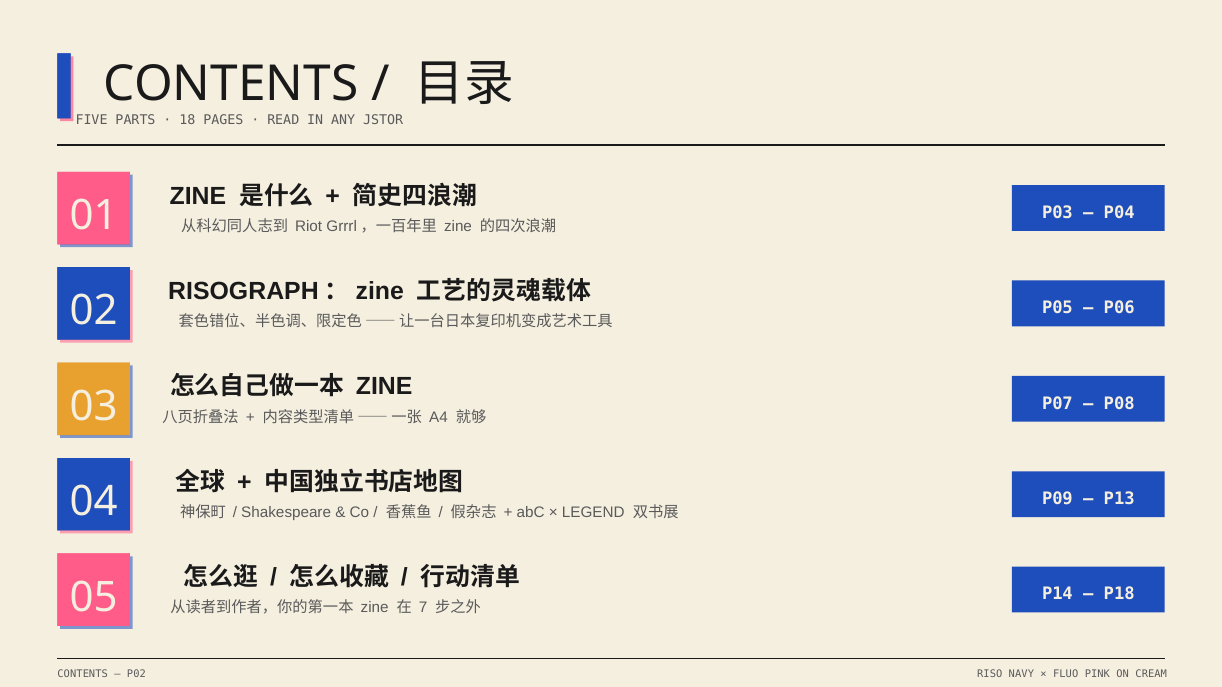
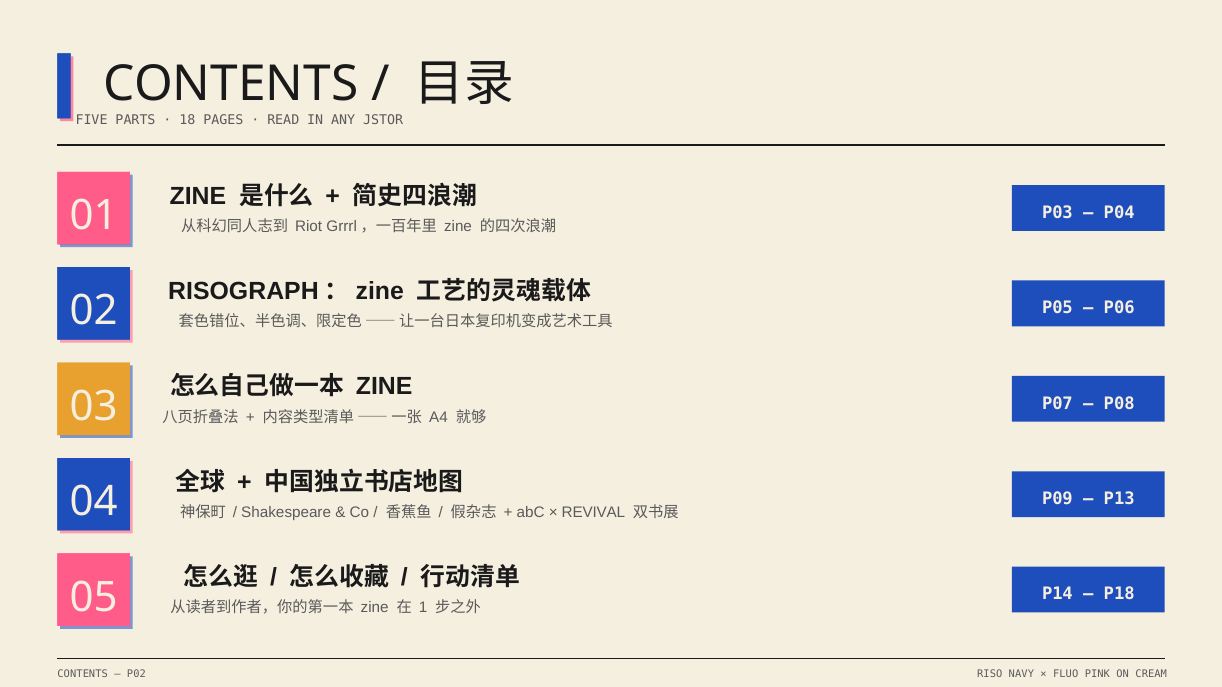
LEGEND: LEGEND -> REVIVAL (593, 513)
7: 7 -> 1 (423, 608)
